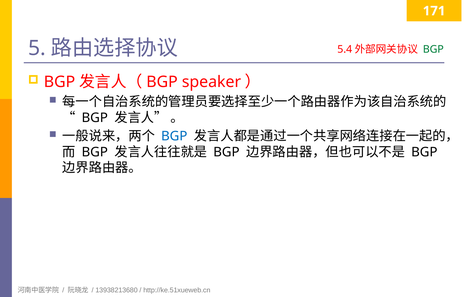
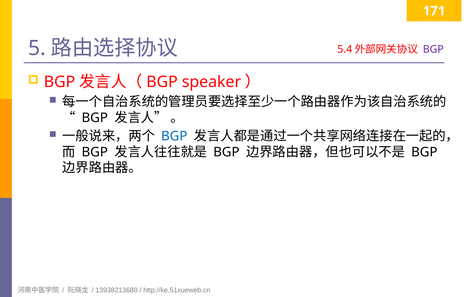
BGP colour: green -> purple (433, 49)
